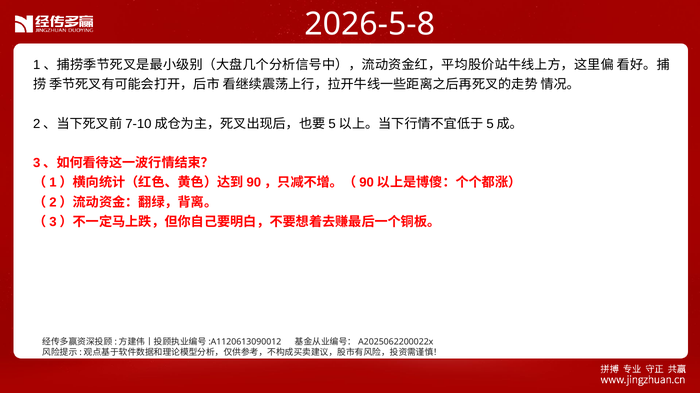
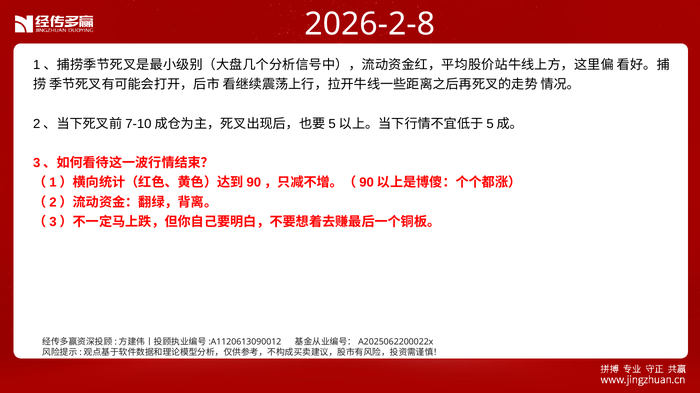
2026-5-8: 2026-5-8 -> 2026-2-8 (370, 24)
